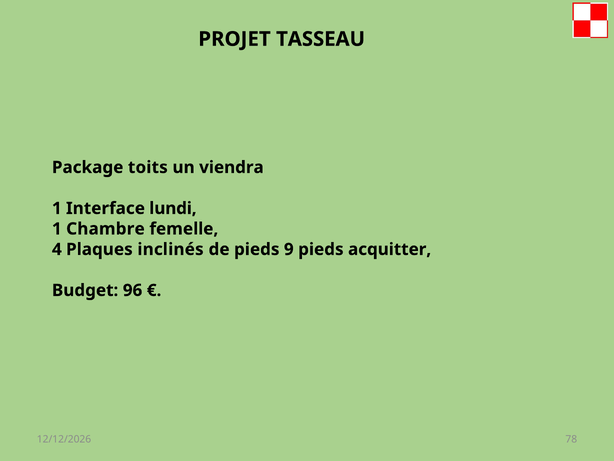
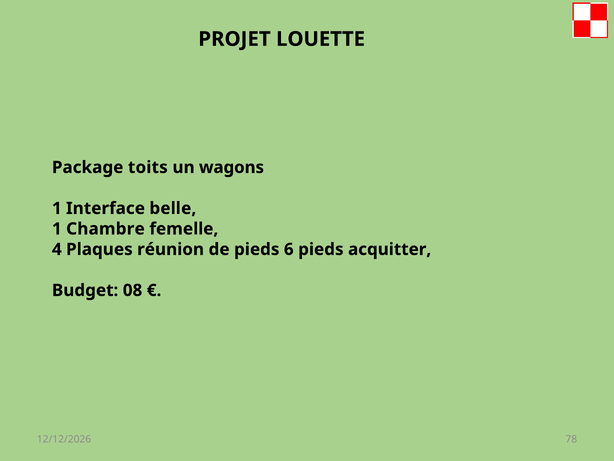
TASSEAU: TASSEAU -> LOUETTE (321, 39)
viendra: viendra -> wagons (231, 167)
lundi: lundi -> belle (173, 208)
inclinés: inclinés -> réunion (171, 249)
9: 9 -> 6 (289, 249)
96: 96 -> 08 (133, 290)
